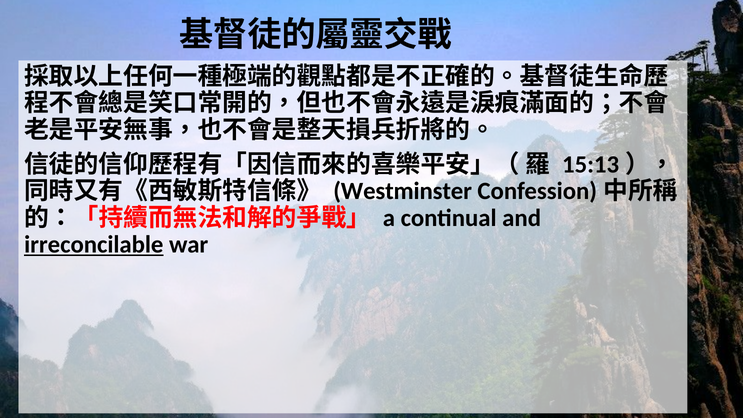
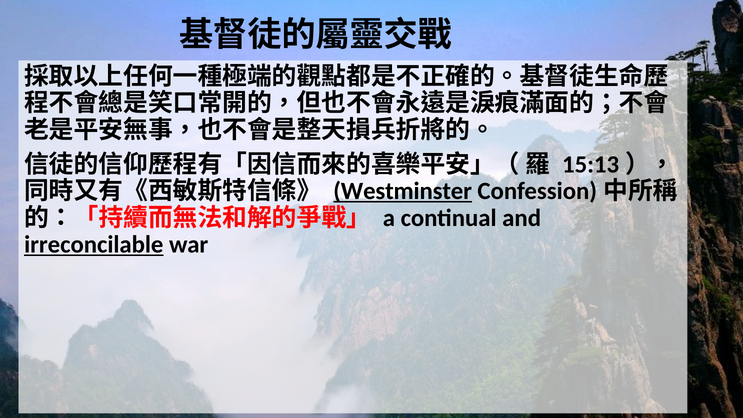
Westminster underline: none -> present (403, 191)
